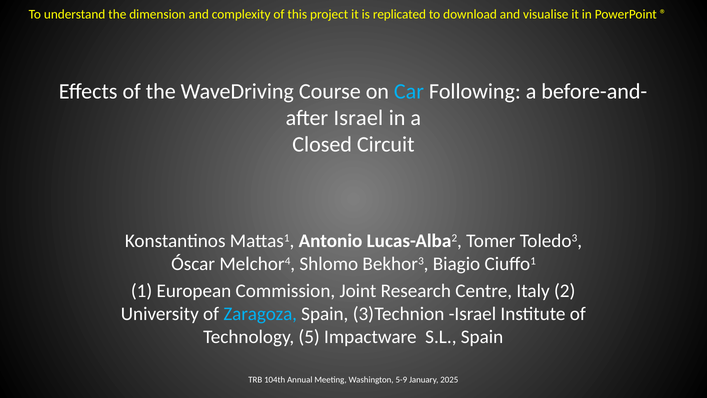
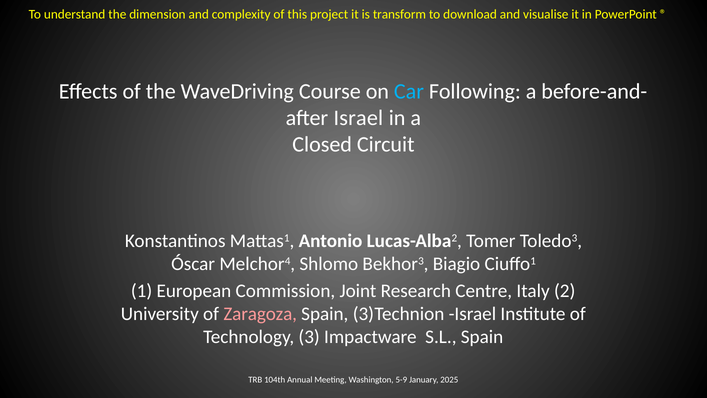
replicated: replicated -> transform (399, 14)
Zaragoza colour: light blue -> pink (260, 314)
5: 5 -> 3 (309, 337)
